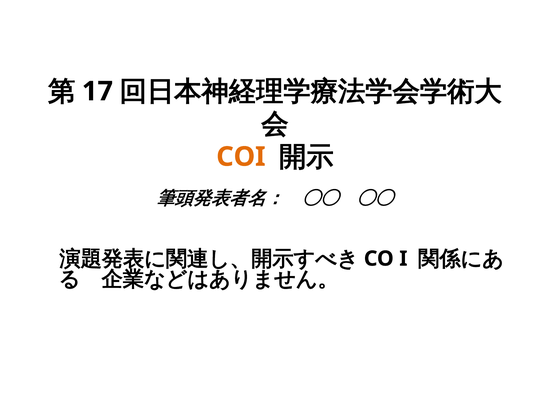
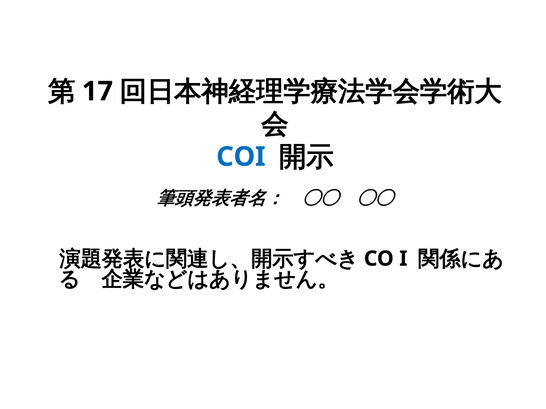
COI colour: orange -> blue (241, 157)
